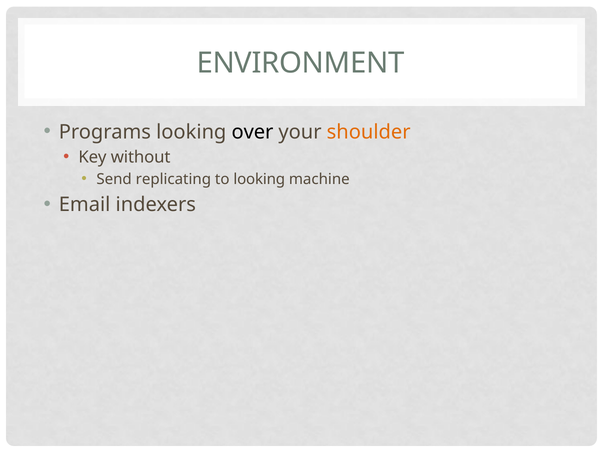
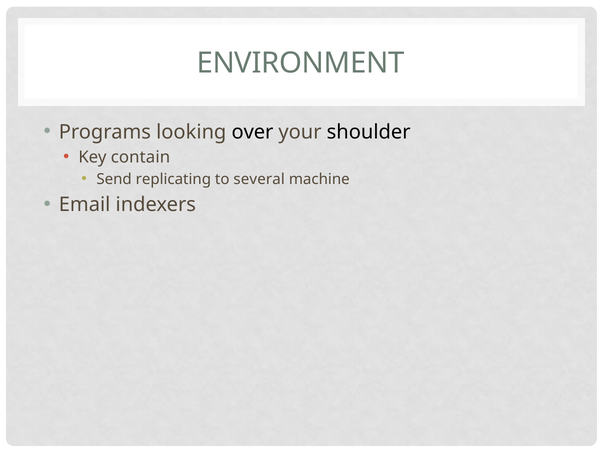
shoulder colour: orange -> black (369, 132)
without: without -> contain (140, 157)
to looking: looking -> several (259, 179)
